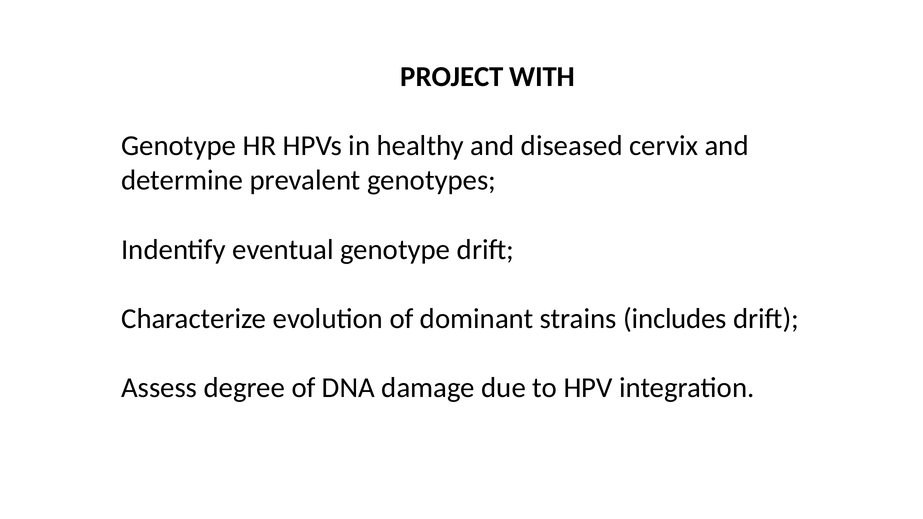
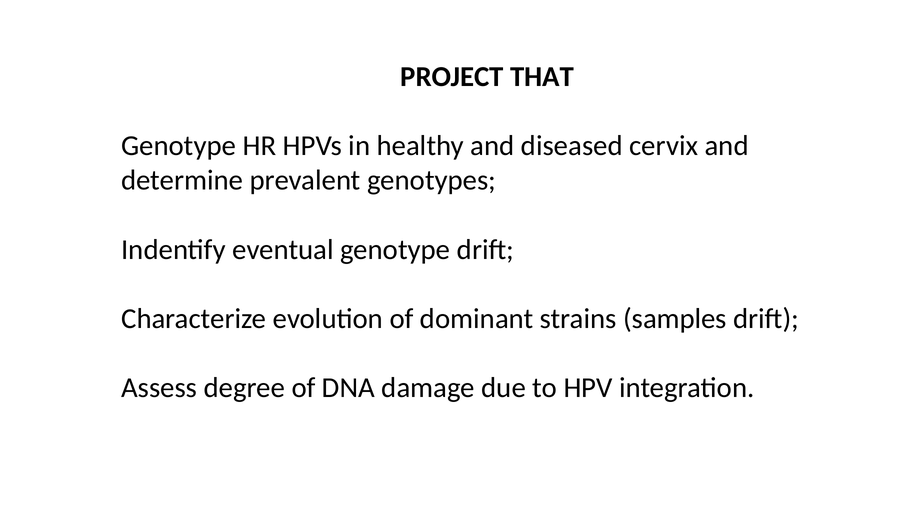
WITH: WITH -> THAT (542, 77)
includes: includes -> samples (675, 319)
